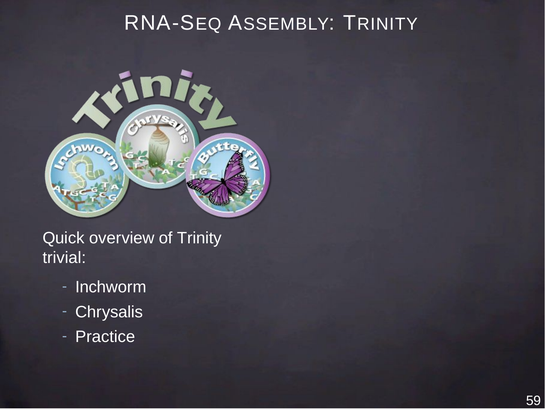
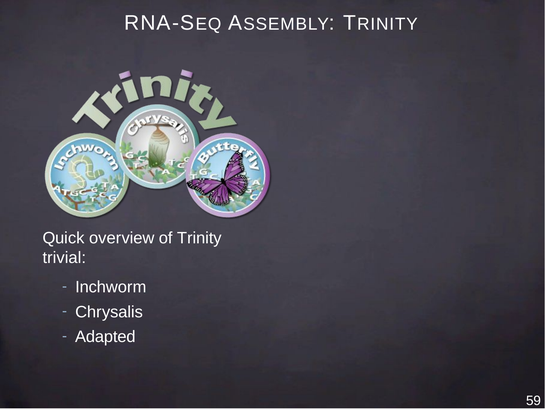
Practice: Practice -> Adapted (105, 337)
